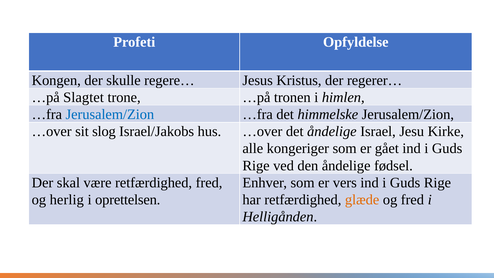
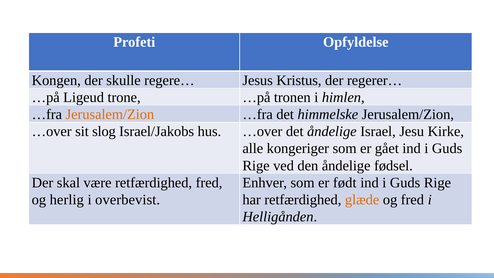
Slagtet: Slagtet -> Ligeud (84, 97)
Jerusalem/Zion colour: blue -> orange (110, 114)
vers: vers -> født (345, 183)
oprettelsen: oprettelsen -> overbevist (128, 200)
